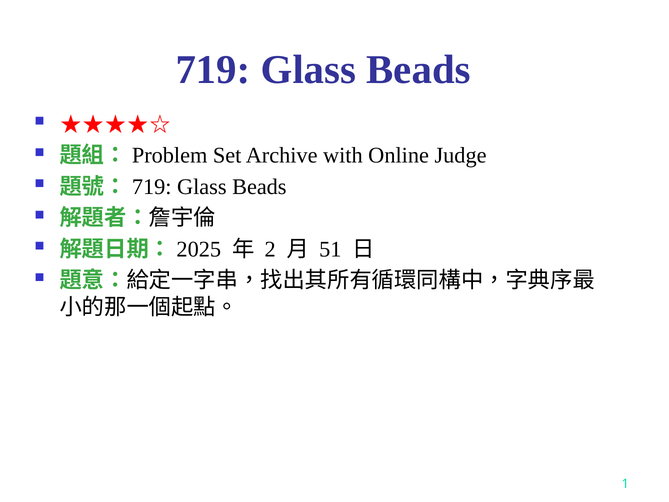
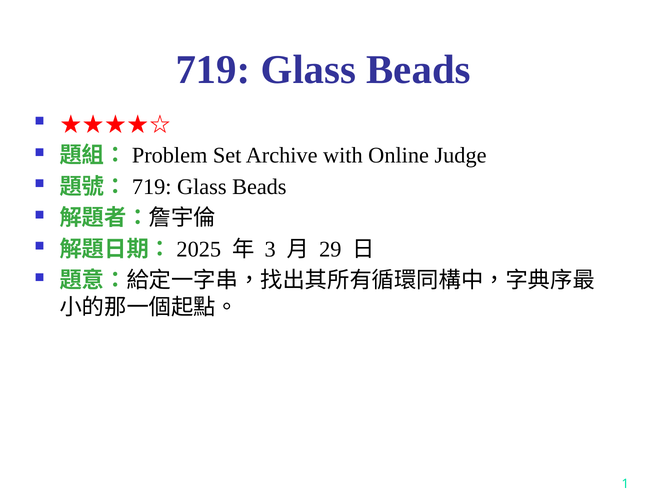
2: 2 -> 3 (270, 249)
51: 51 -> 29 (330, 249)
